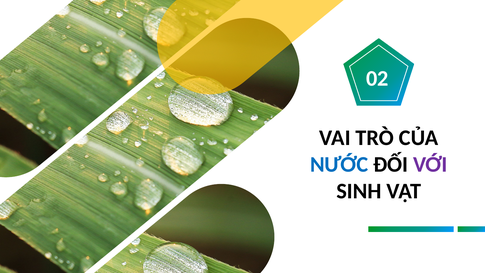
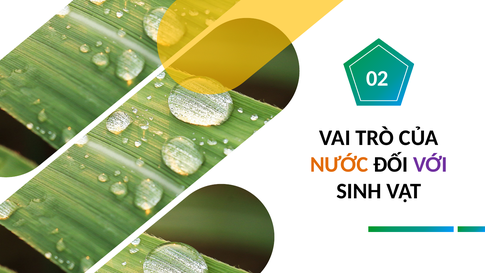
NƯỚC colour: blue -> orange (339, 164)
